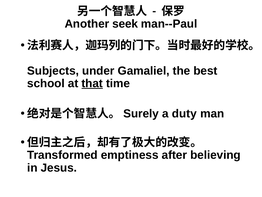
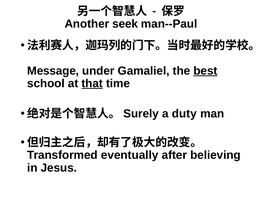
Subjects: Subjects -> Message (53, 71)
best underline: none -> present (205, 71)
emptiness: emptiness -> eventually (130, 155)
